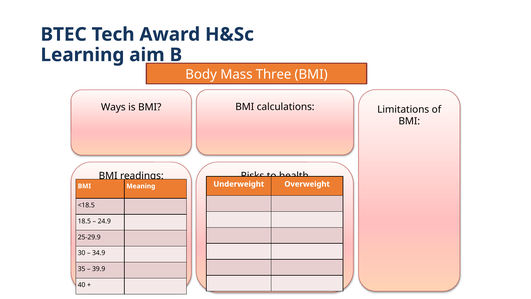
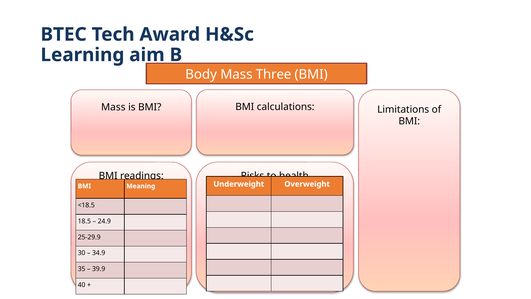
Ways: Ways -> Mass (113, 107)
